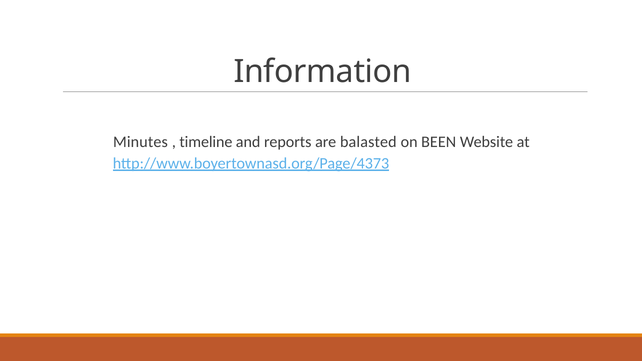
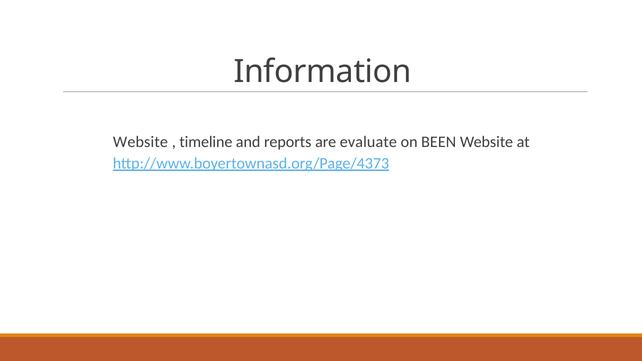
Minutes: Minutes -> Website (140, 142)
balasted: balasted -> evaluate (368, 142)
